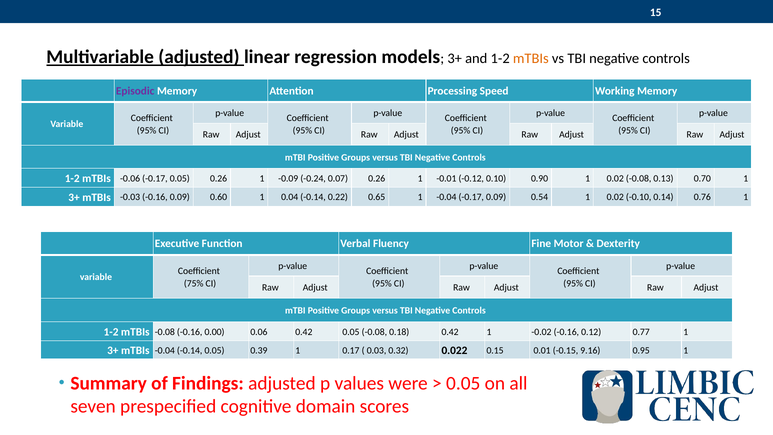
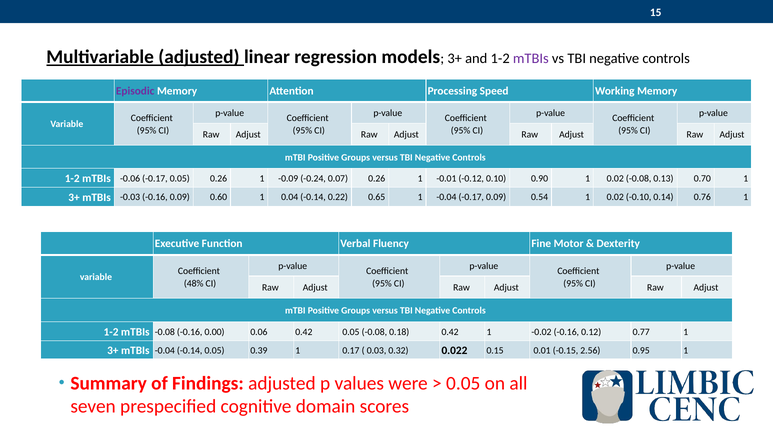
mTBIs colour: orange -> purple (531, 59)
75%: 75% -> 48% (194, 283)
9.16: 9.16 -> 2.56 (590, 350)
